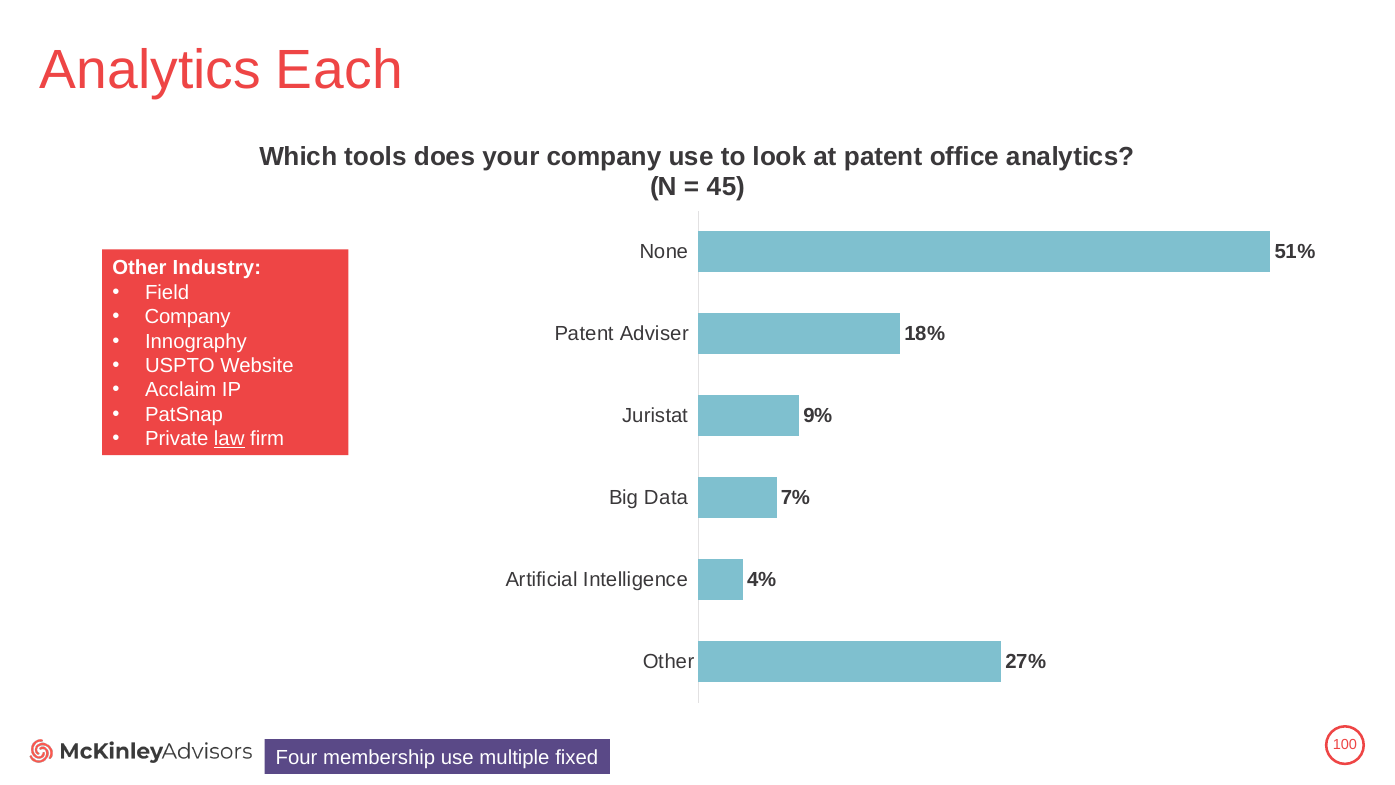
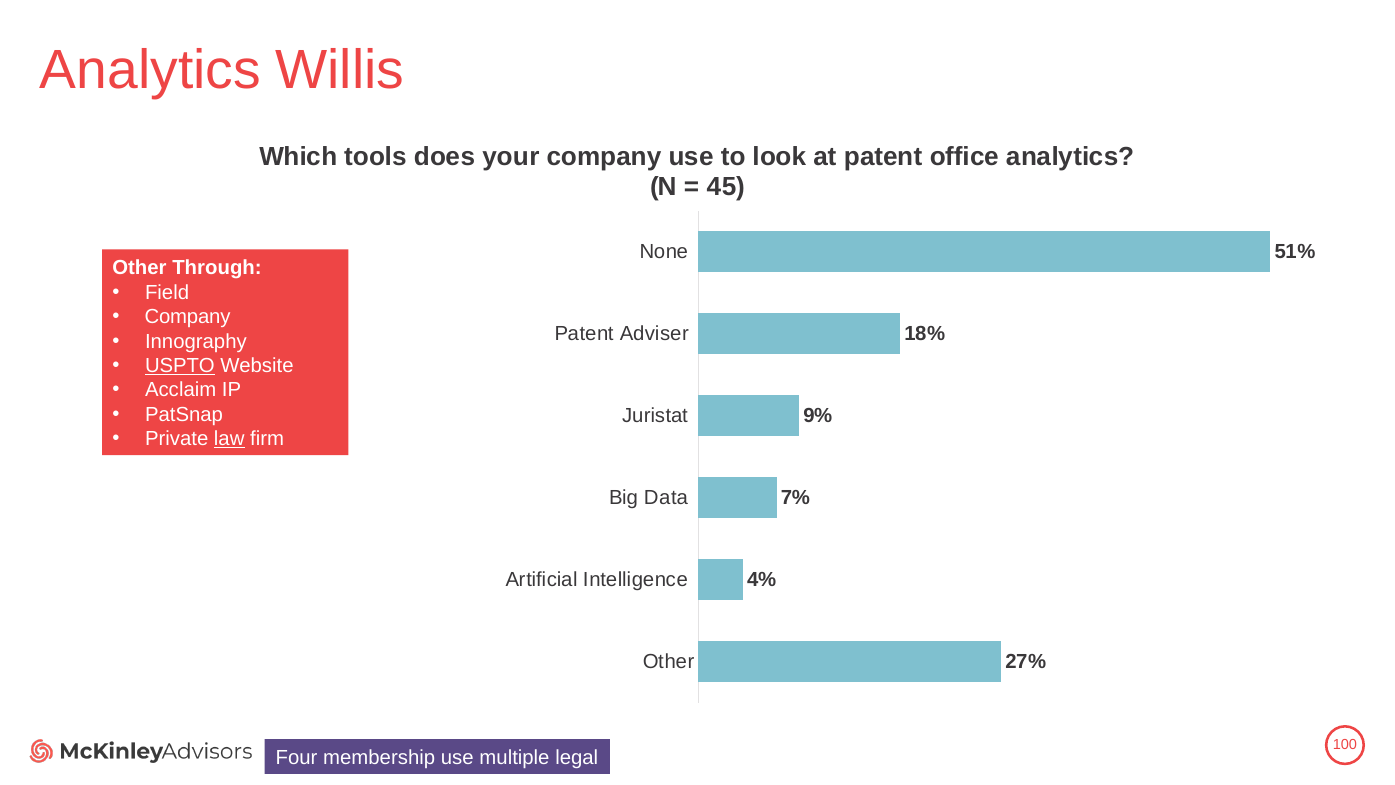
Each: Each -> Willis (340, 70)
Industry: Industry -> Through (217, 268)
USPTO underline: none -> present (180, 366)
fixed: fixed -> legal (577, 758)
